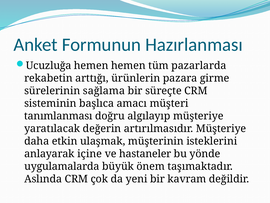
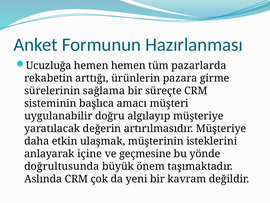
tanımlanması: tanımlanması -> uygulanabilir (58, 116)
hastaneler: hastaneler -> geçmesine (145, 154)
uygulamalarda: uygulamalarda -> doğrultusunda (62, 166)
